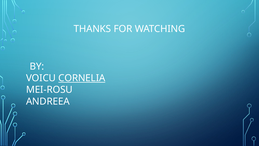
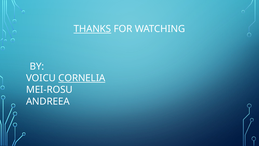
THANKS underline: none -> present (92, 29)
